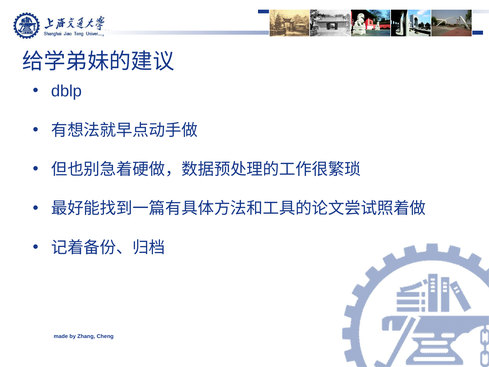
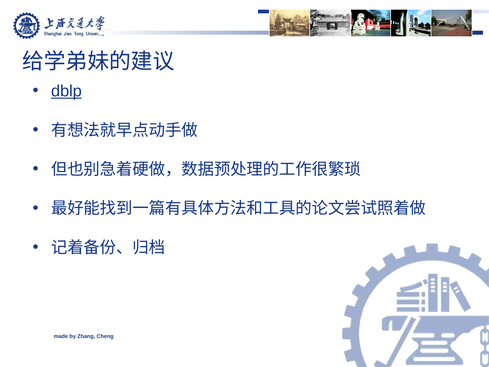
dblp underline: none -> present (66, 91)
